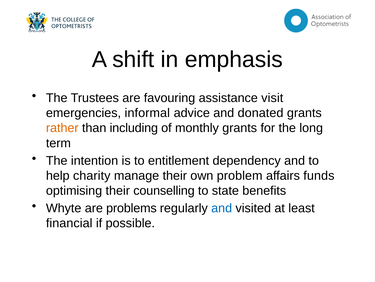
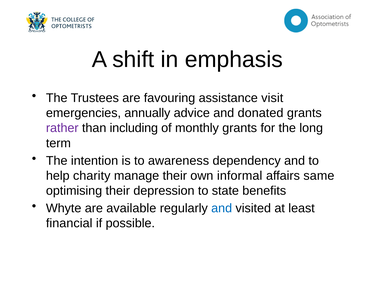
informal: informal -> annually (147, 113)
rather colour: orange -> purple (62, 128)
entitlement: entitlement -> awareness (179, 160)
problem: problem -> informal (240, 175)
funds: funds -> same (319, 175)
counselling: counselling -> depression (164, 190)
problems: problems -> available (131, 208)
